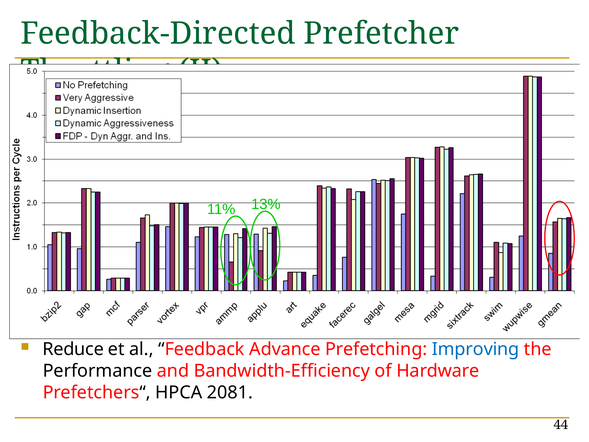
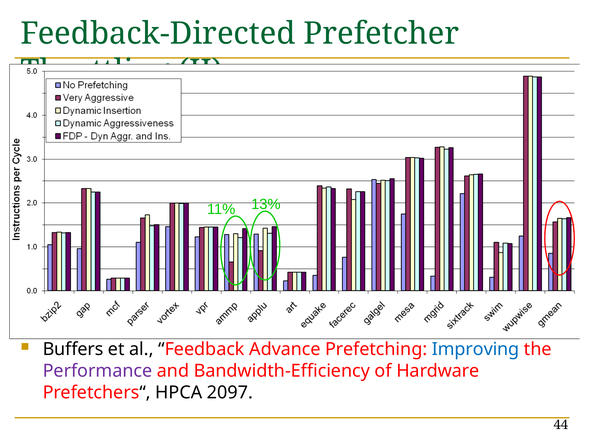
Reduce: Reduce -> Buffers (73, 349)
Performance colour: black -> purple (97, 371)
2081: 2081 -> 2097 (230, 392)
